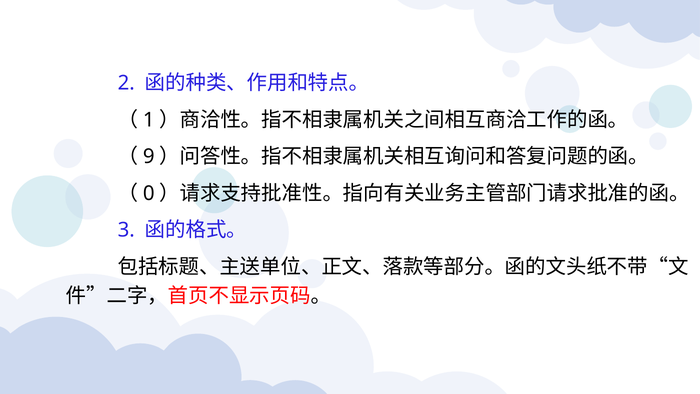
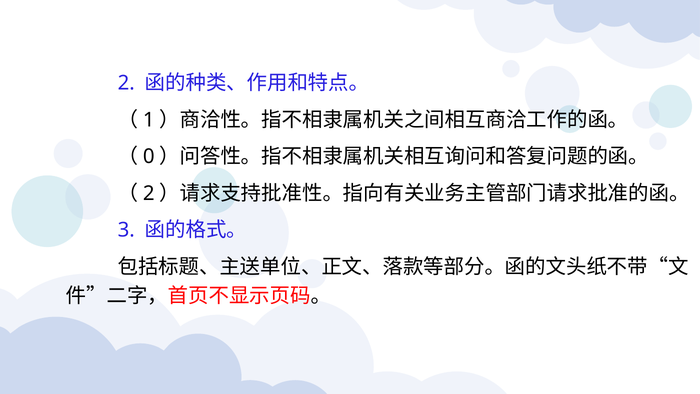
9: 9 -> 0 (149, 157)
0: 0 -> 2 (149, 193)
